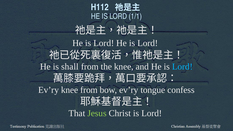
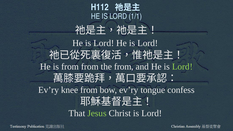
is shall: shall -> from (70, 67)
the knee: knee -> from (124, 67)
Lord colour: light blue -> light green (182, 67)
